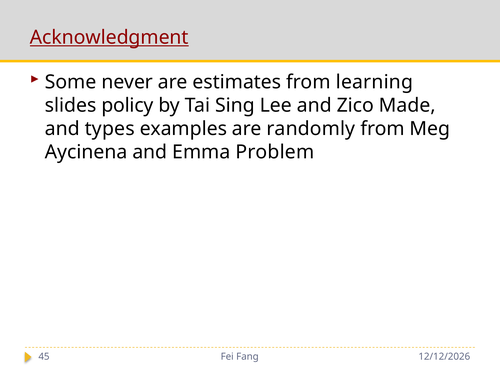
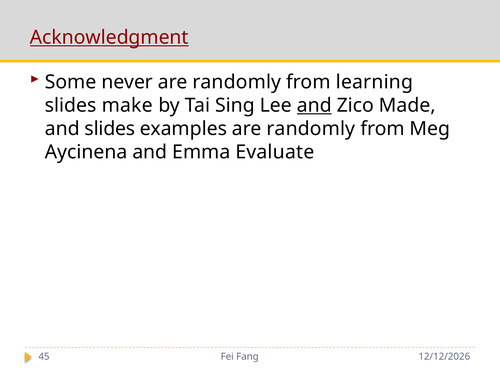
estimates: estimates -> randomly (237, 82)
policy: policy -> make (127, 106)
and underline: none -> present (314, 106)
and types: types -> slides (110, 129)
Problem: Problem -> Evaluate (275, 152)
